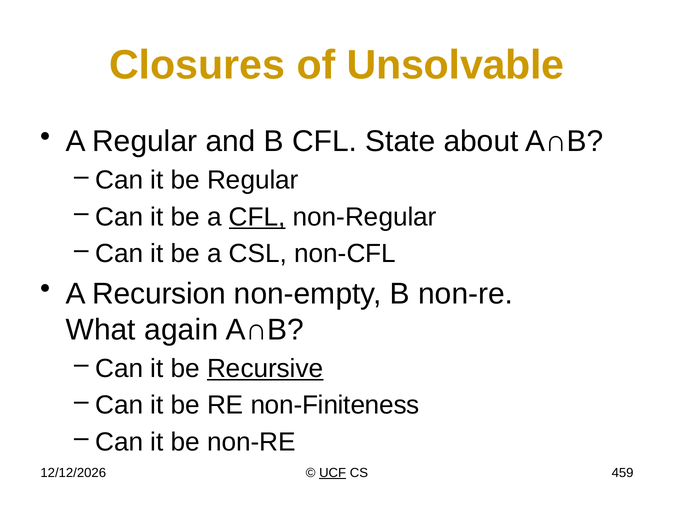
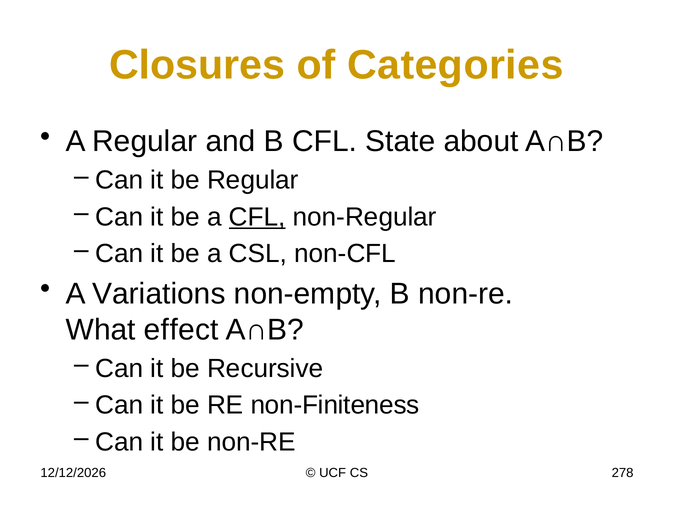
Unsolvable: Unsolvable -> Categories (455, 65)
Recursion: Recursion -> Variations (159, 294)
again: again -> effect (181, 329)
Recursive underline: present -> none (265, 368)
UCF underline: present -> none (333, 472)
459: 459 -> 278 (623, 472)
